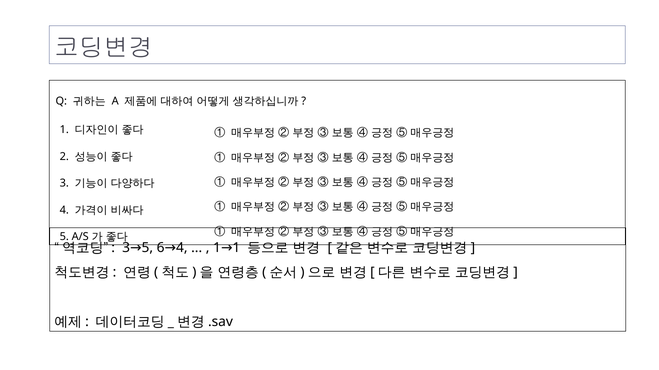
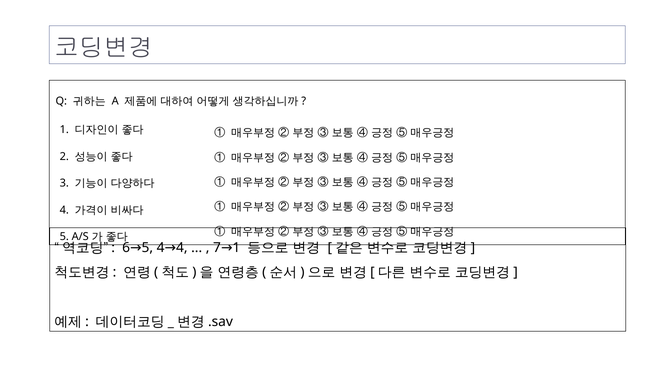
3: 3 -> 6 (126, 248)
5 6: 6 -> 4 (161, 248)
1: 1 -> 7 (217, 248)
